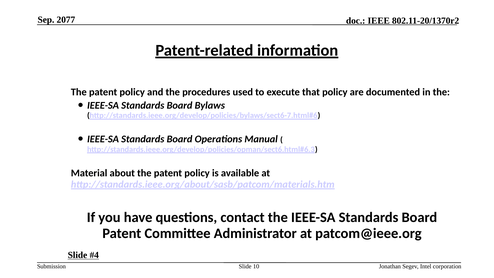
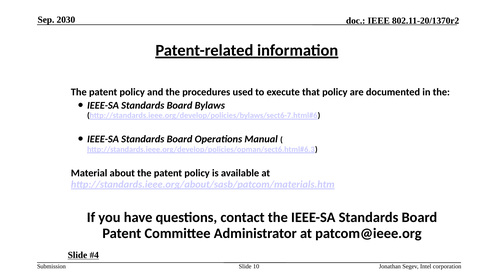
2077: 2077 -> 2030 (66, 20)
